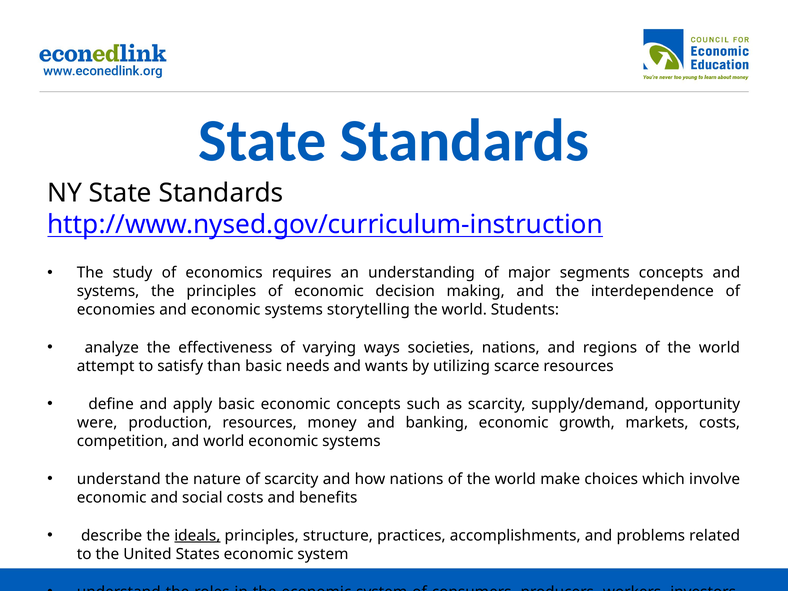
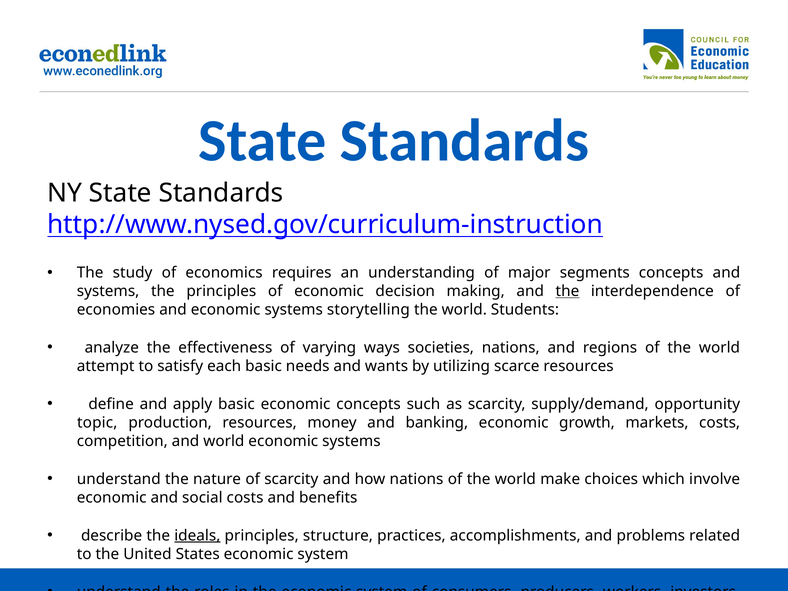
the underline: none -> present (567, 291)
than: than -> each (224, 366)
were: were -> topic (97, 423)
